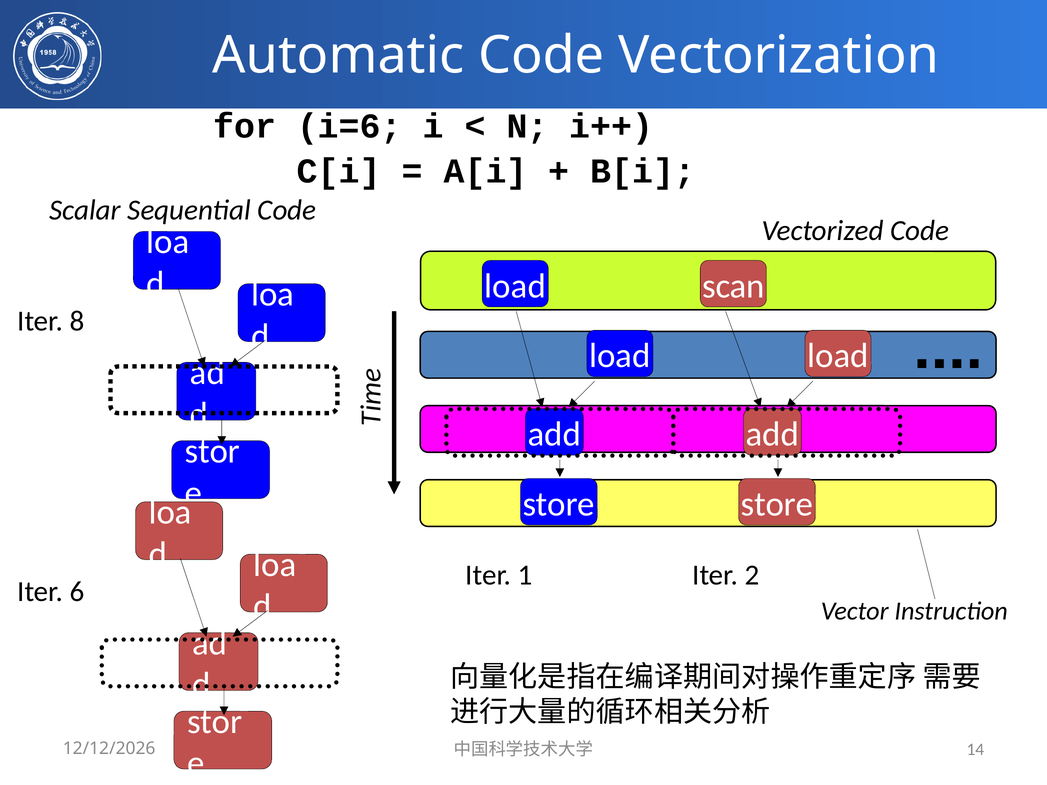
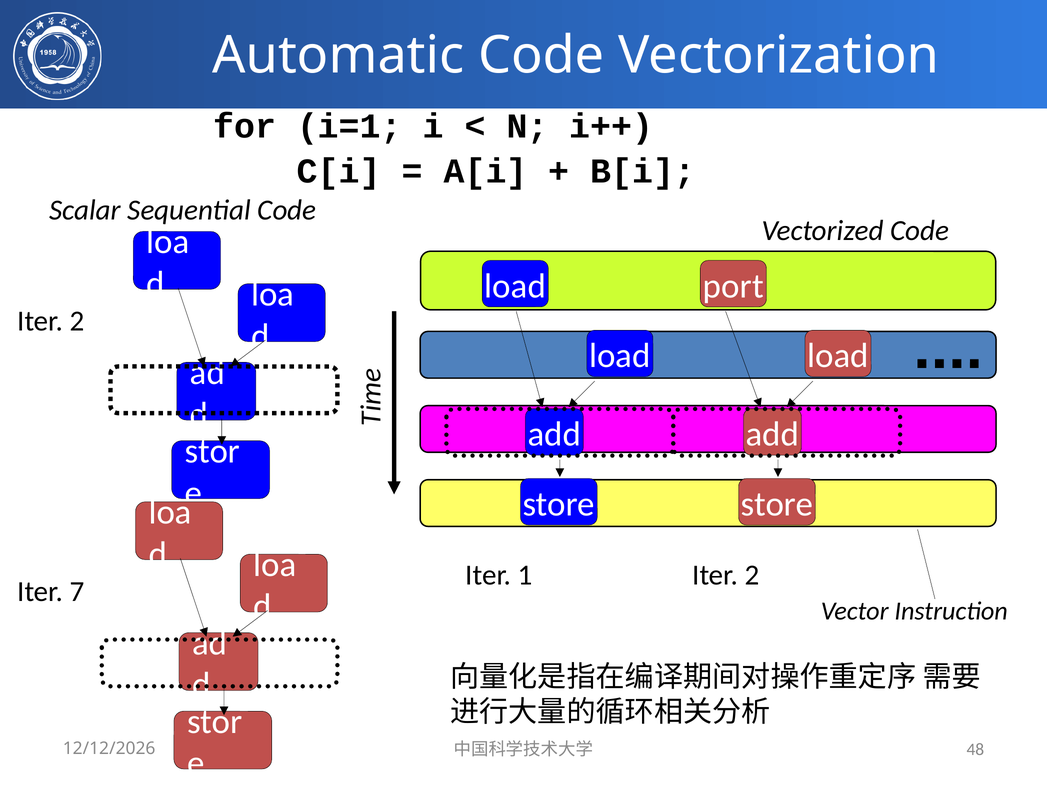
i=6: i=6 -> i=1 (349, 126)
scan: scan -> port (733, 286)
8: 8 -> 2 (77, 321)
6: 6 -> 7 (77, 592)
14: 14 -> 48 (975, 750)
